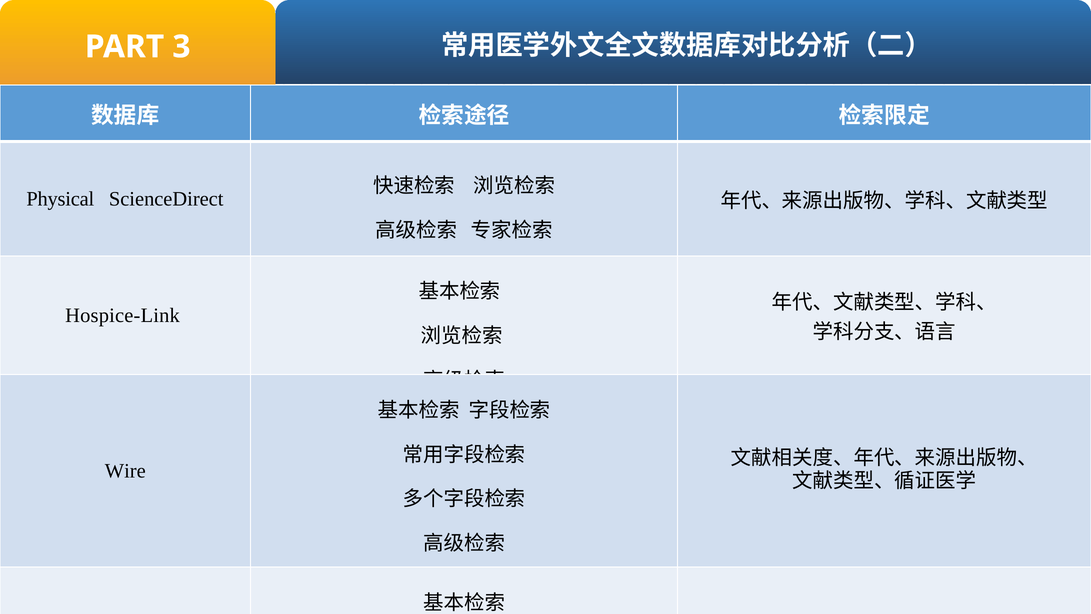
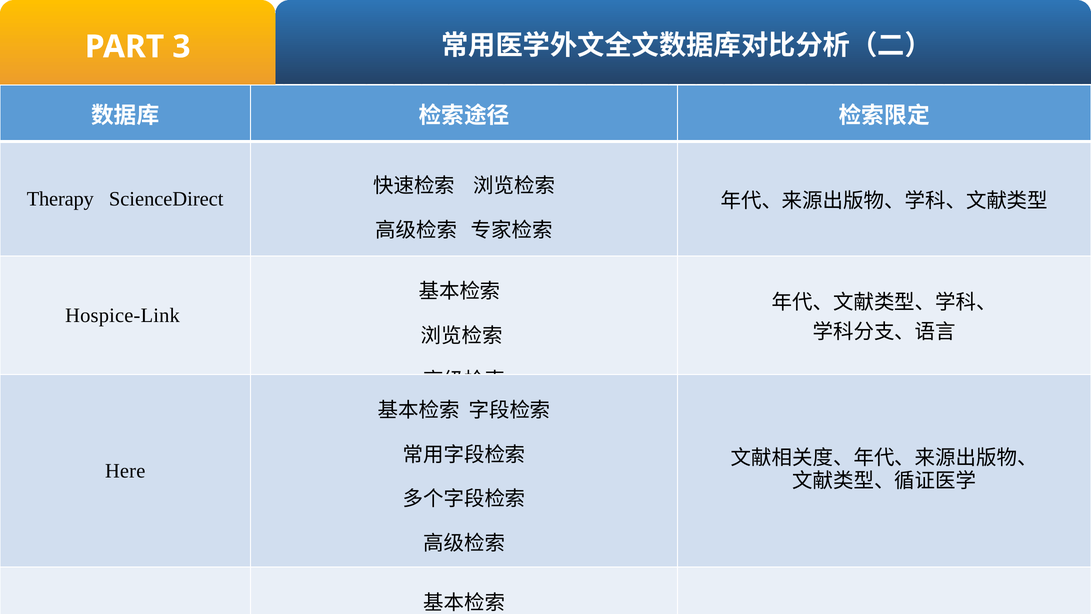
Physical: Physical -> Therapy (60, 199)
Wire: Wire -> Here (125, 471)
